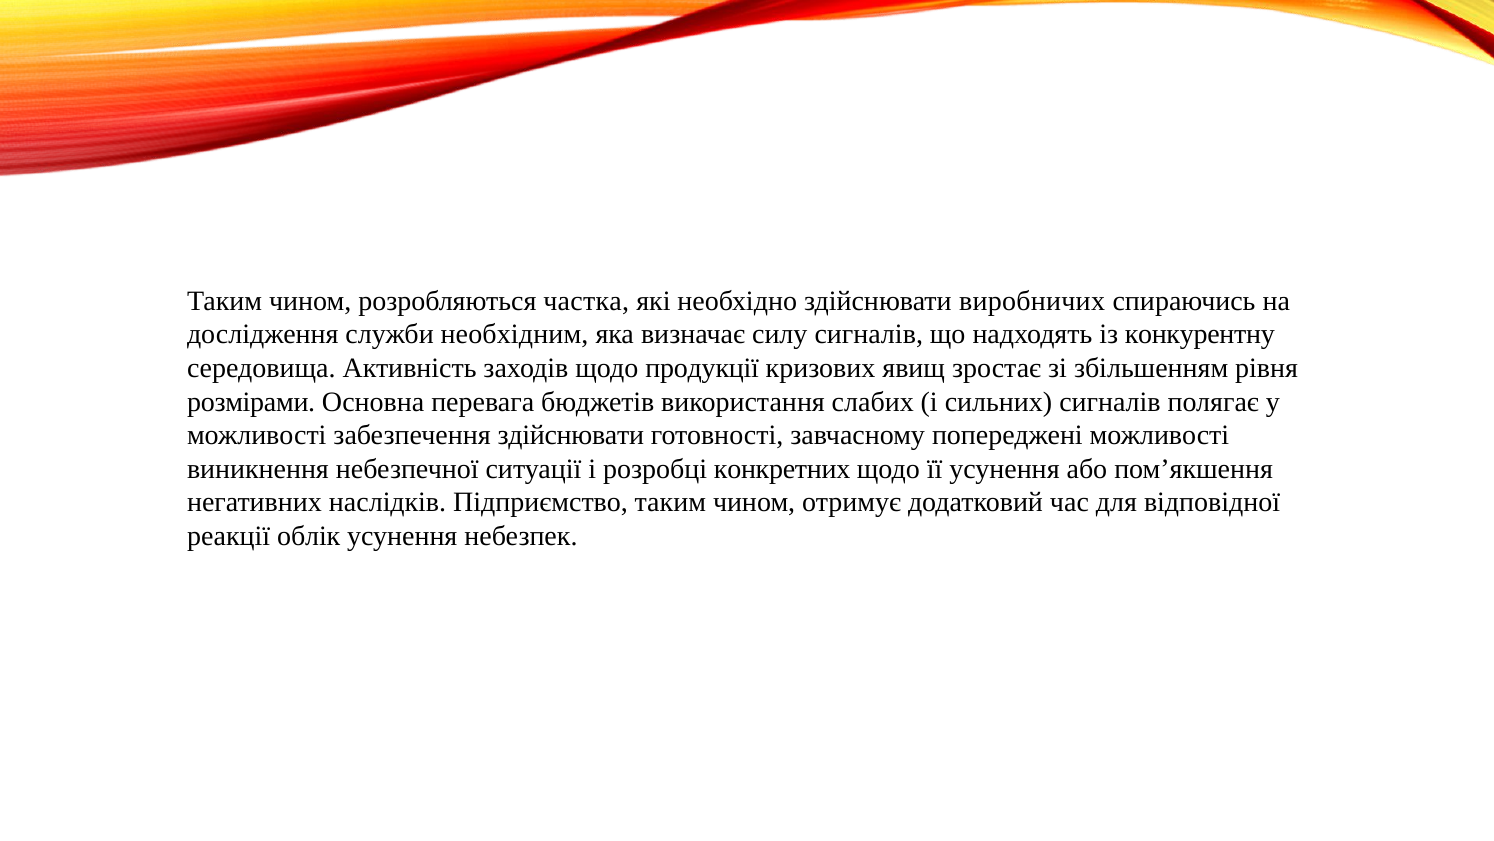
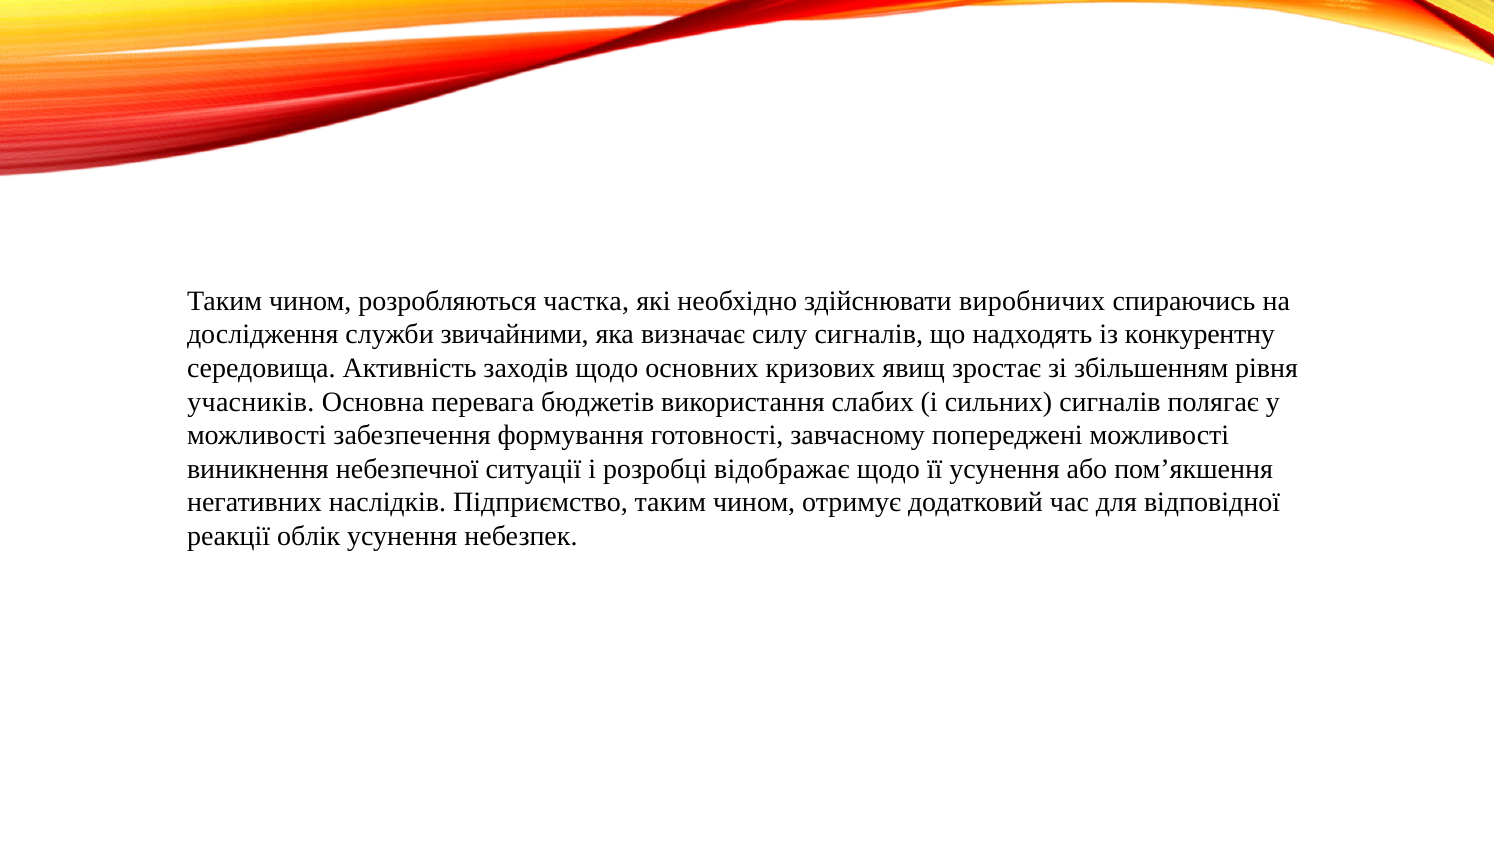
необхідним: необхідним -> звичайними (515, 334)
продукції: продукції -> основних (702, 368)
розмірами: розмірами -> учасників (251, 401)
забезпечення здійснювати: здійснювати -> формування (571, 435)
конкретних: конкретних -> відображає (782, 469)
